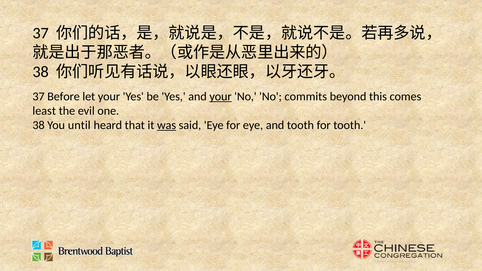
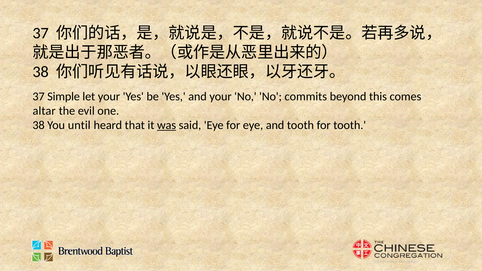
Before: Before -> Simple (64, 96)
your underline: present -> none (221, 96)
least: least -> altar (44, 111)
